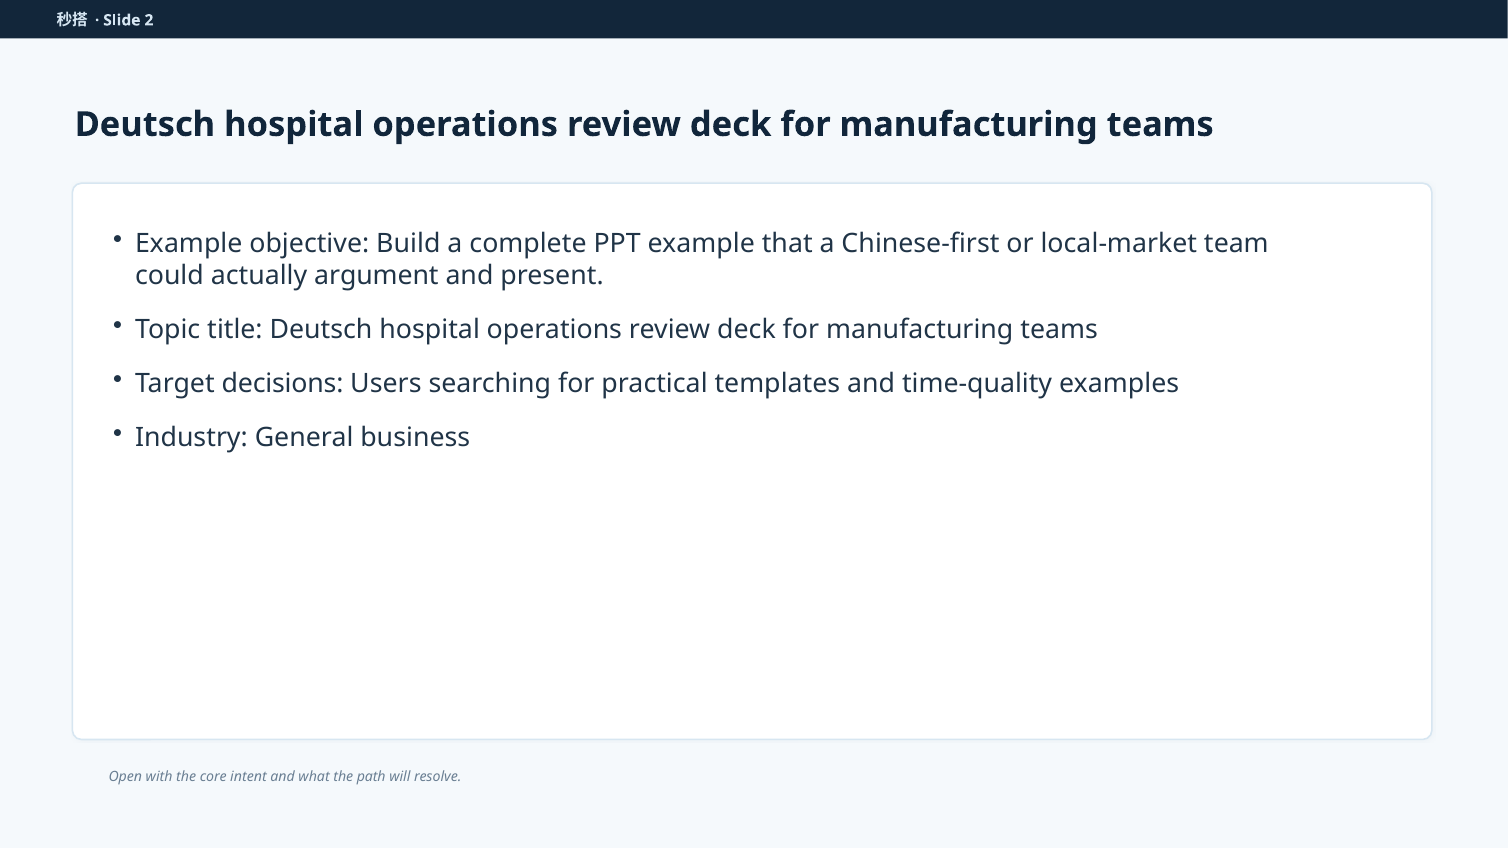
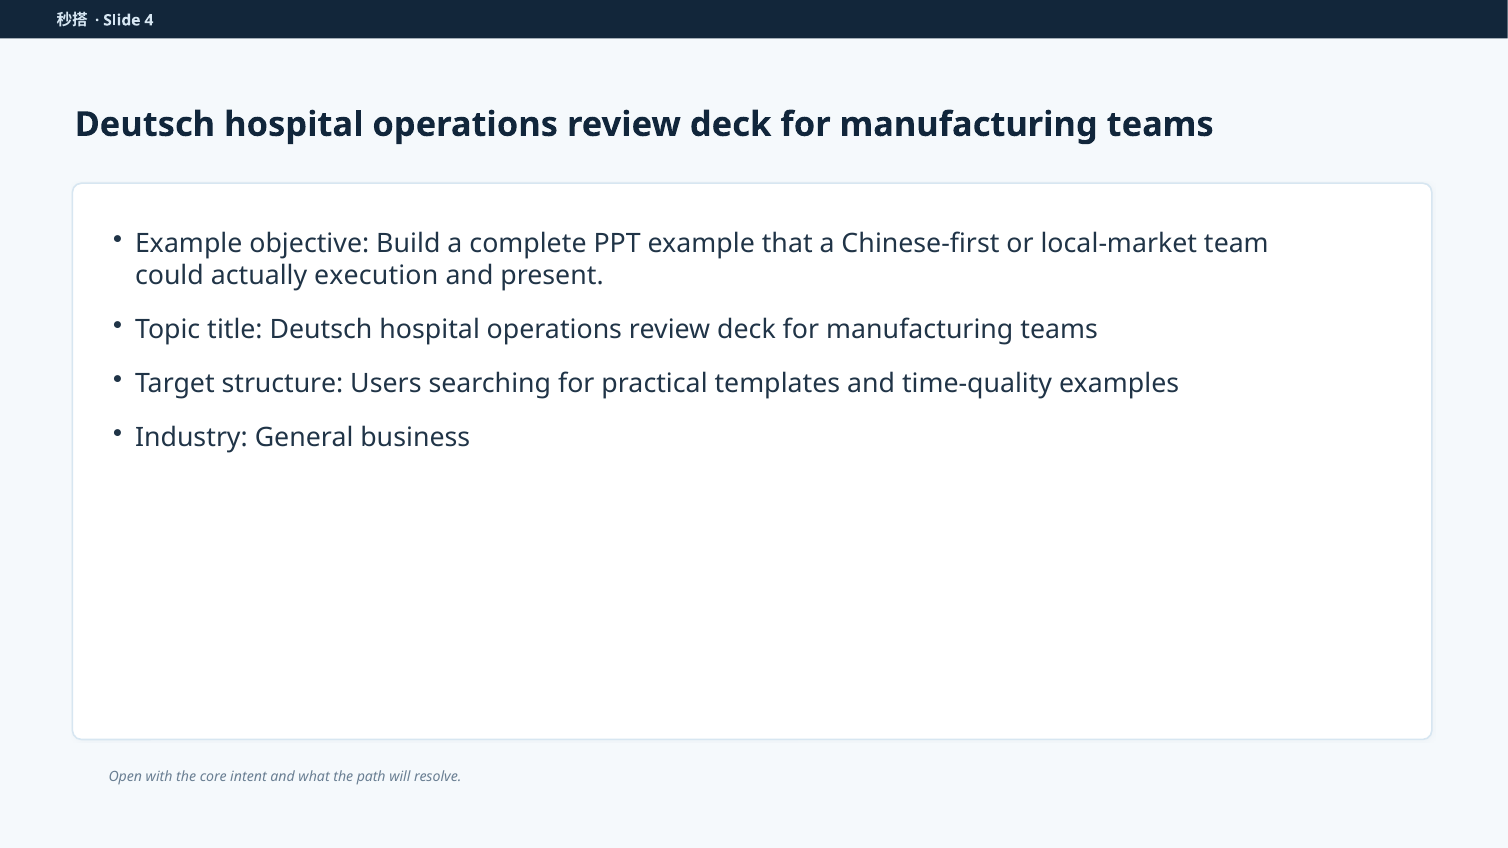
2: 2 -> 4 (149, 20)
argument: argument -> execution (376, 276)
decisions: decisions -> structure (283, 384)
